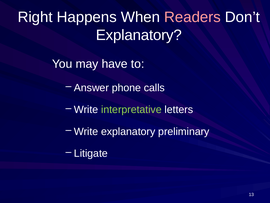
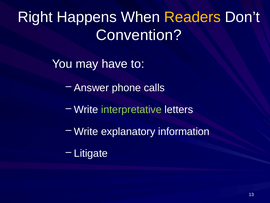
Readers colour: pink -> yellow (192, 17)
Explanatory: Explanatory -> Convention (139, 35)
preliminary: preliminary -> information (184, 131)
